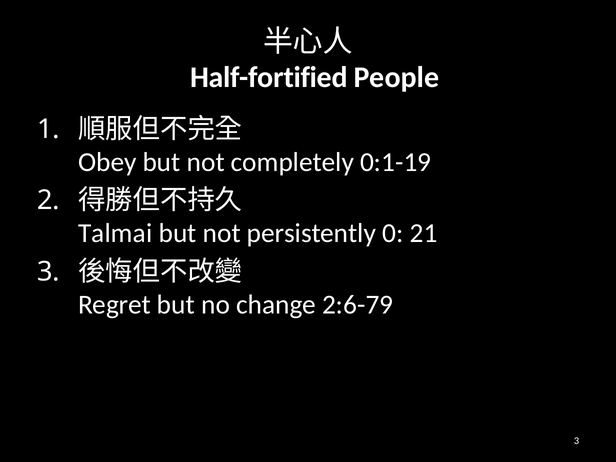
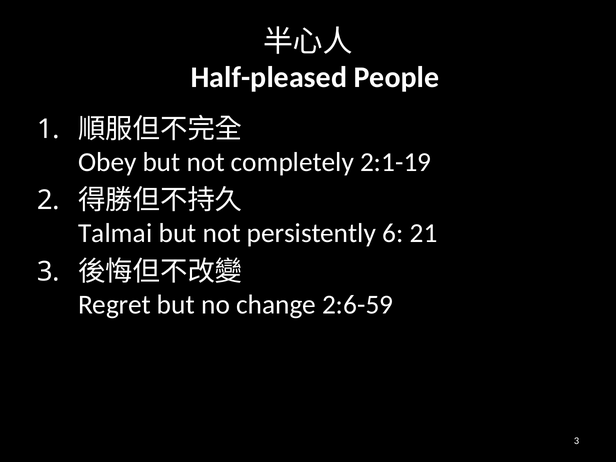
Half-fortified: Half-fortified -> Half-pleased (269, 78)
0:1-19: 0:1-19 -> 2:1-19 (396, 162)
0: 0 -> 6 (393, 233)
2:6-79: 2:6-79 -> 2:6-59 (358, 304)
